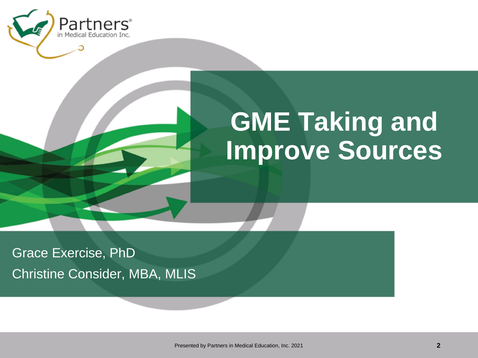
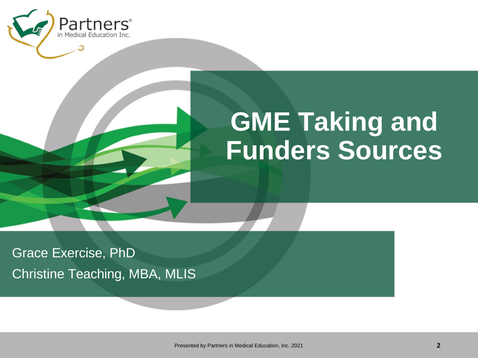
Improve: Improve -> Funders (278, 151)
Consider: Consider -> Teaching (97, 275)
